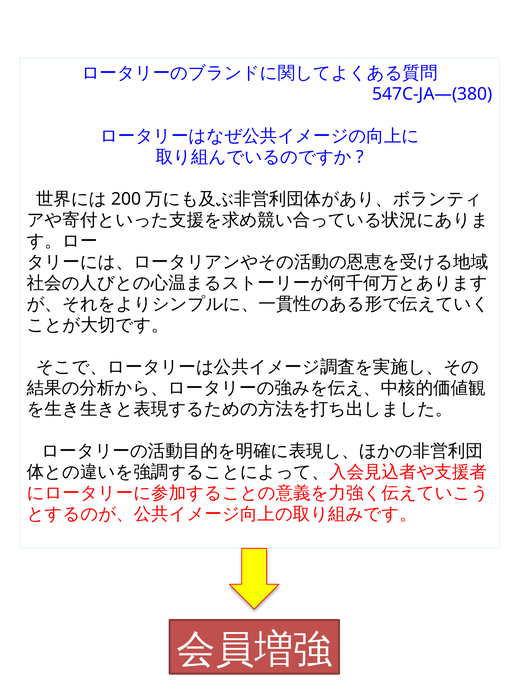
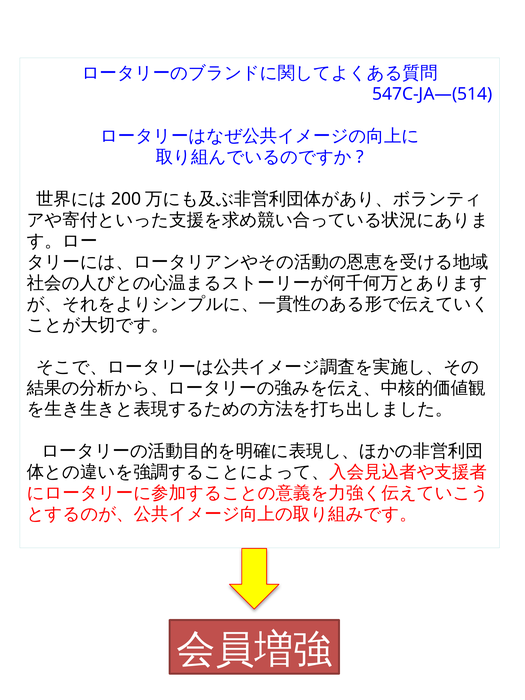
547C-JA—(380: 547C-JA—(380 -> 547C-JA—(514 (432, 94)
